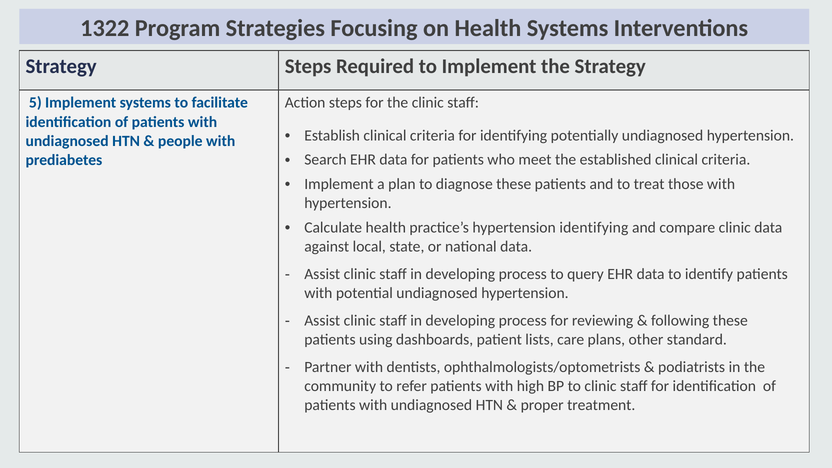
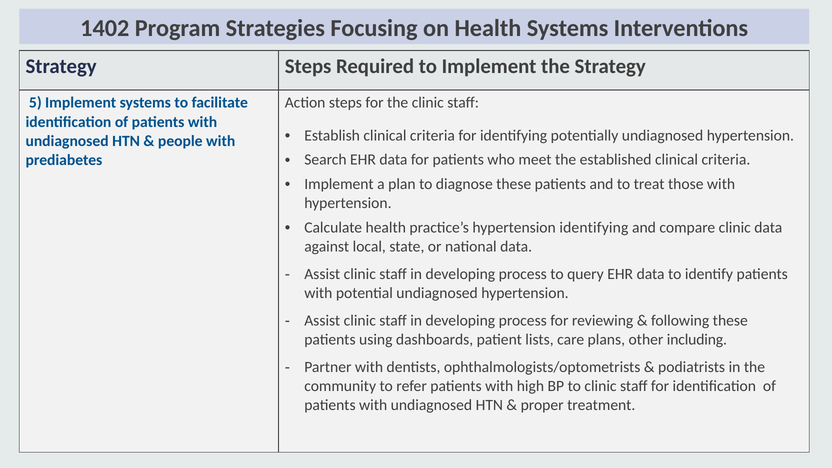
1322: 1322 -> 1402 (105, 28)
standard: standard -> including (697, 340)
